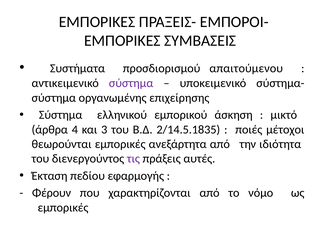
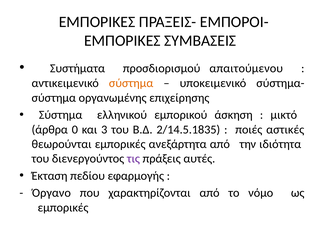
σύστημα colour: purple -> orange (131, 83)
4: 4 -> 0 (75, 130)
μέτοχοι: μέτοχοι -> αστικές (285, 130)
Φέρουν: Φέρουν -> Όργανο (51, 193)
